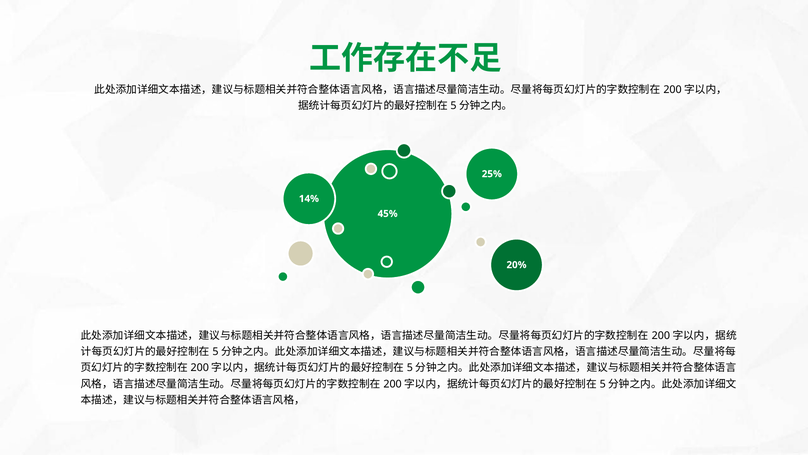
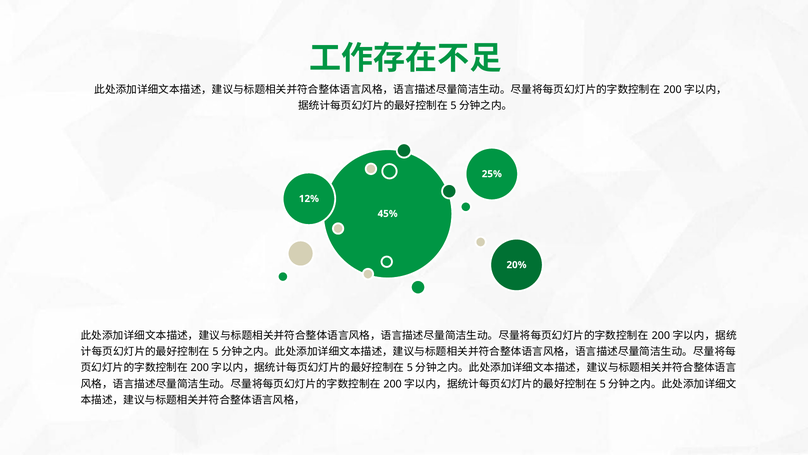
14%: 14% -> 12% (309, 198)
